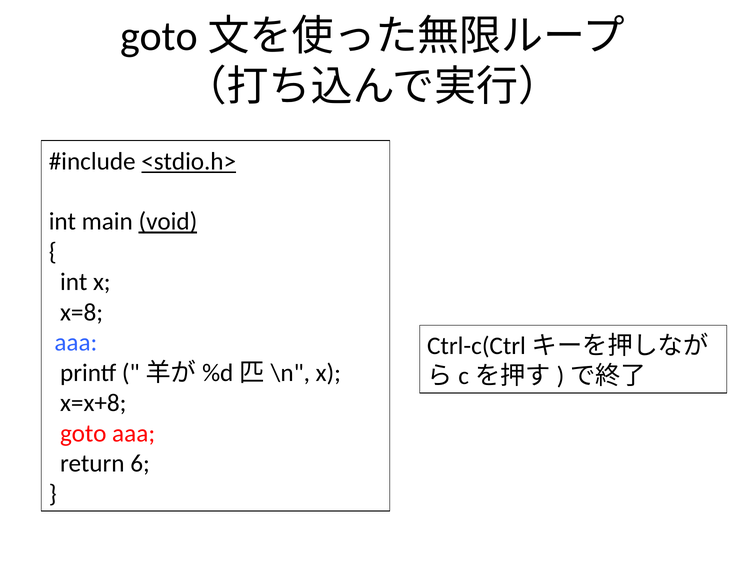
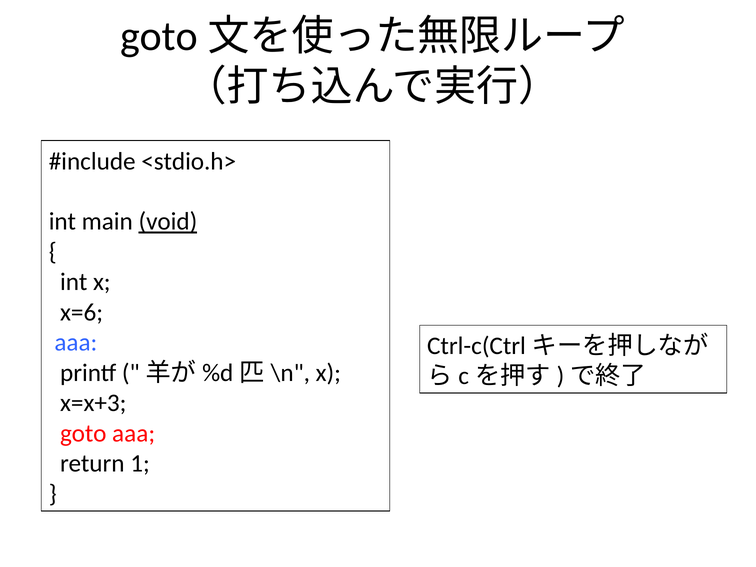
<stdio.h> underline: present -> none (189, 161)
x=8: x=8 -> x=6 (82, 312)
x=x+8: x=x+8 -> x=x+3 (93, 403)
6: 6 -> 1 (140, 464)
